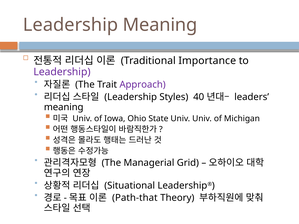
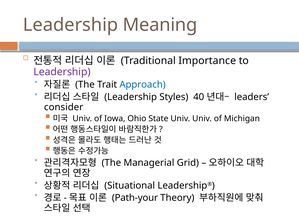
Approach colour: purple -> blue (143, 85)
meaning: meaning -> consider (64, 107)
Path-that: Path-that -> Path-your (135, 198)
